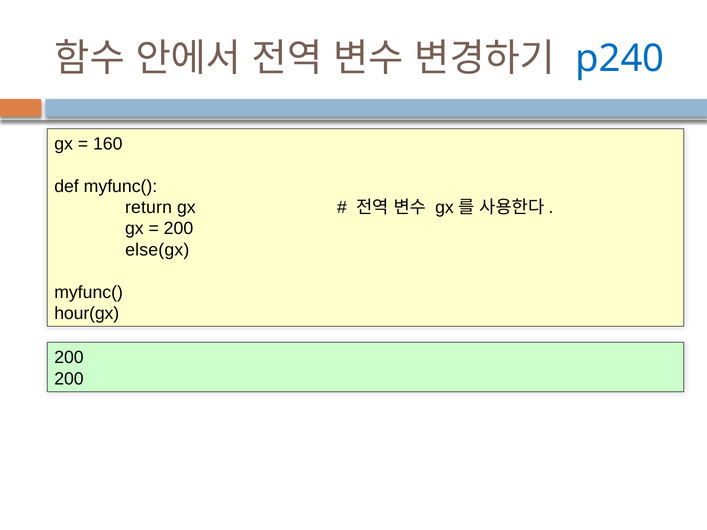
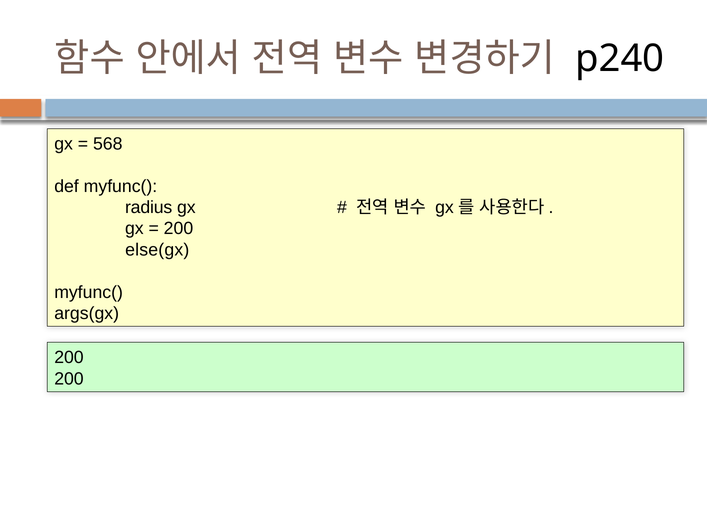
p240 colour: blue -> black (620, 59)
160: 160 -> 568 (108, 144)
return: return -> radius (149, 208)
hour(gx: hour(gx -> args(gx (87, 314)
